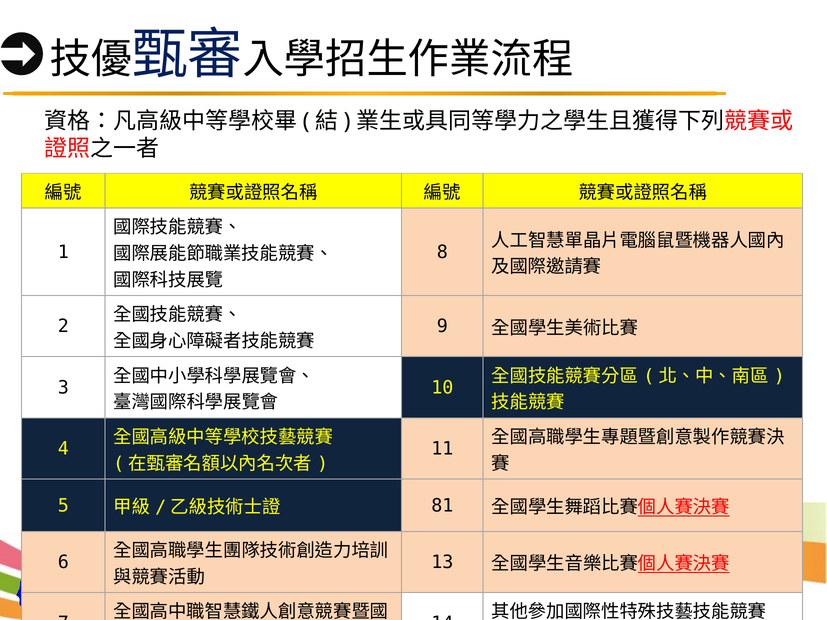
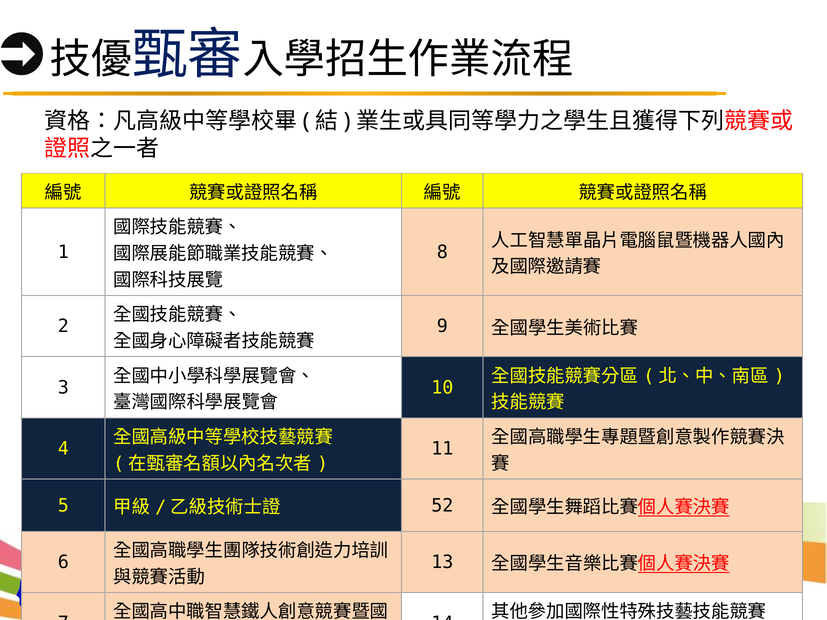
81: 81 -> 52 (442, 506)
